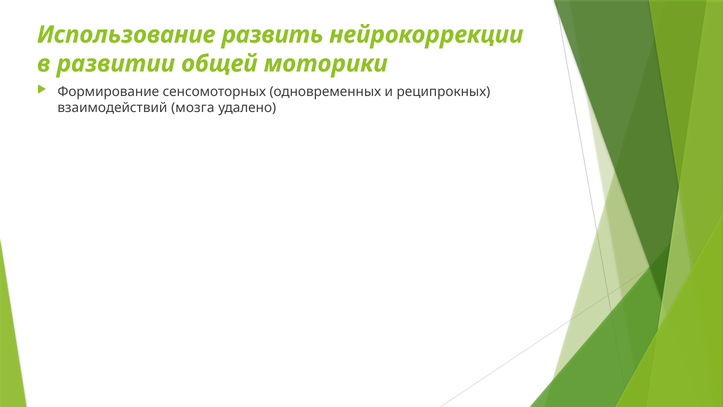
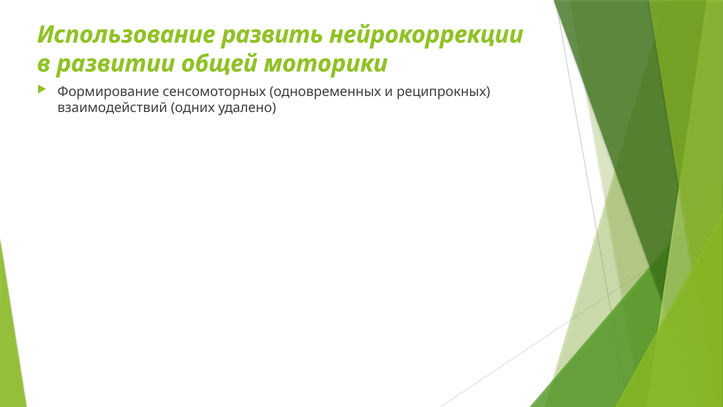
мозга: мозга -> одних (193, 108)
